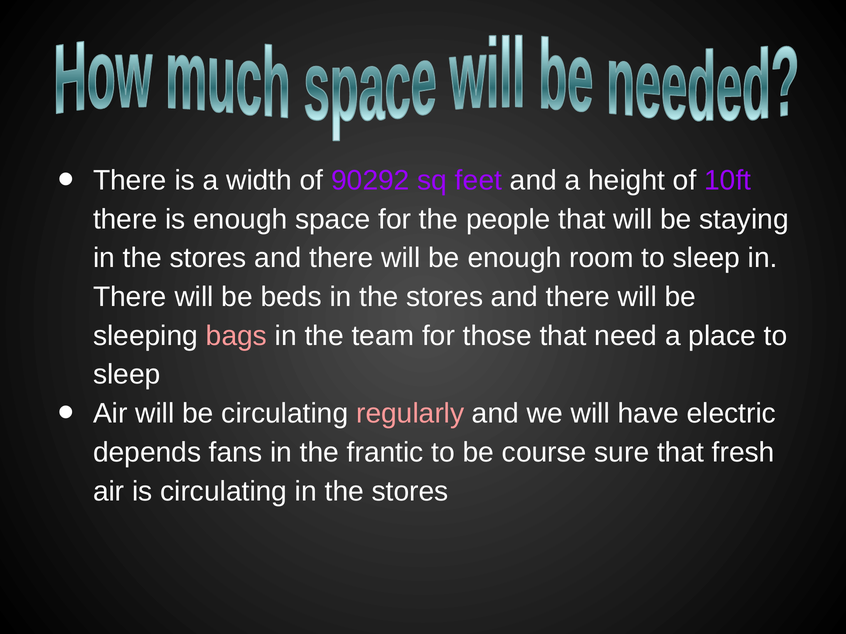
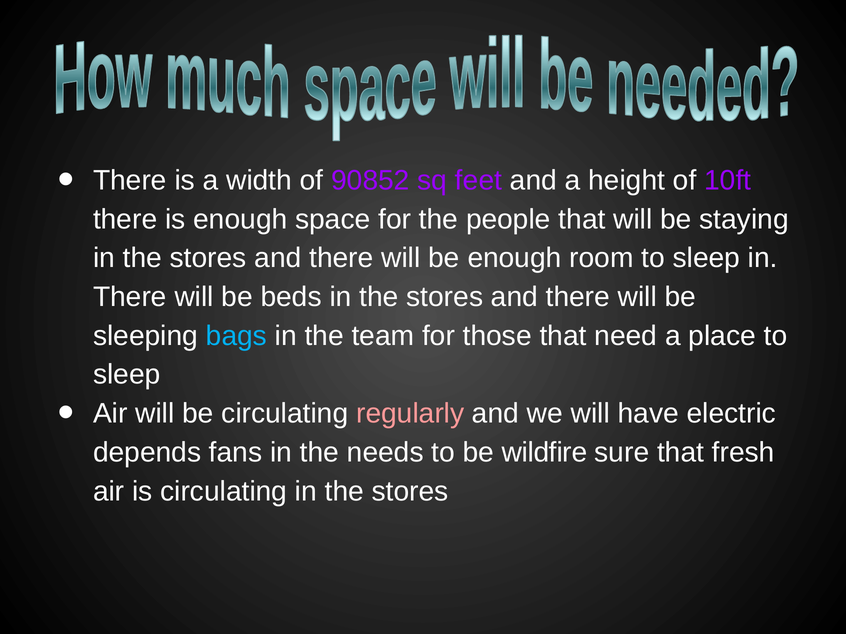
90292: 90292 -> 90852 (370, 180)
bags colour: pink -> light blue (236, 336)
frantic: frantic -> needs (385, 453)
course: course -> wildfire (544, 453)
